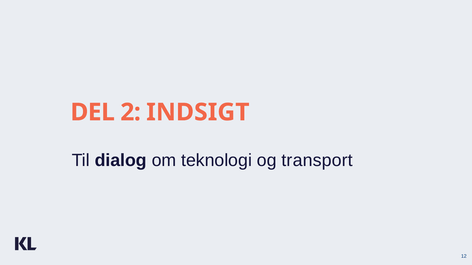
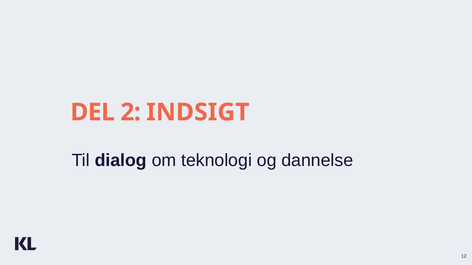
transport: transport -> dannelse (317, 161)
